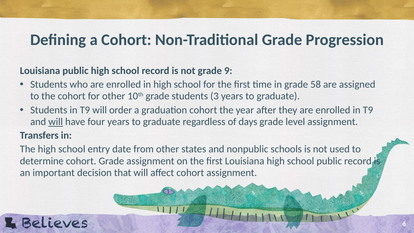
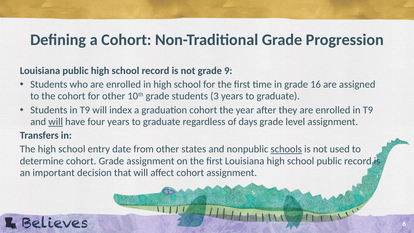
58: 58 -> 16 (316, 84)
order: order -> index (121, 110)
schools underline: none -> present (286, 149)
